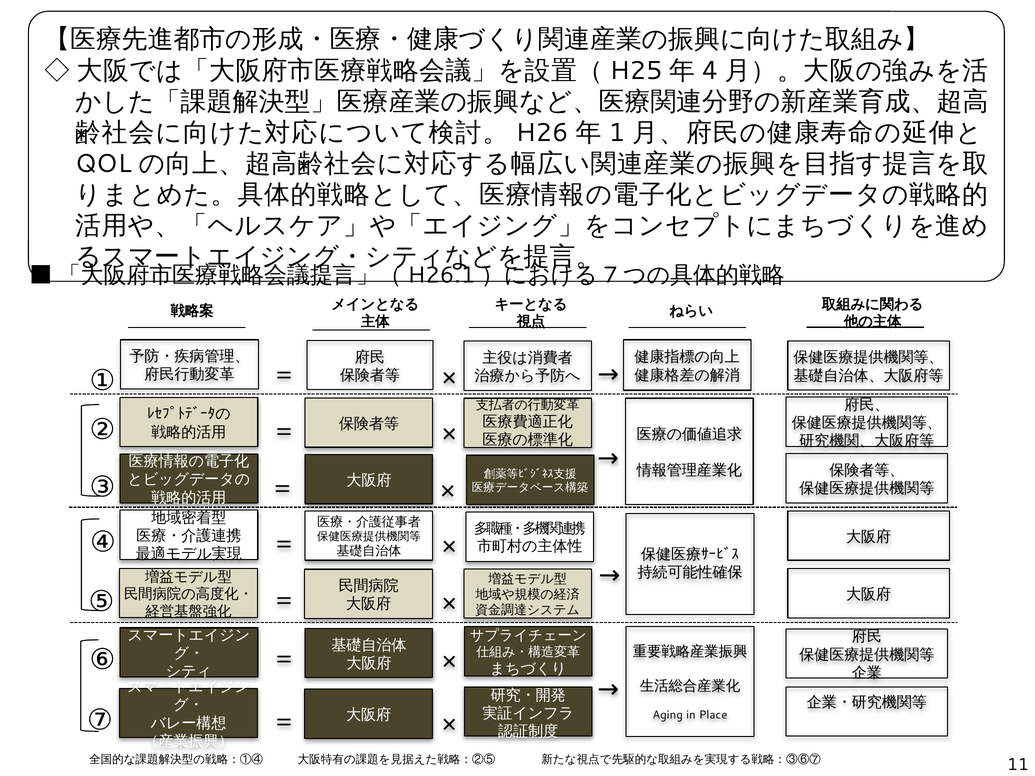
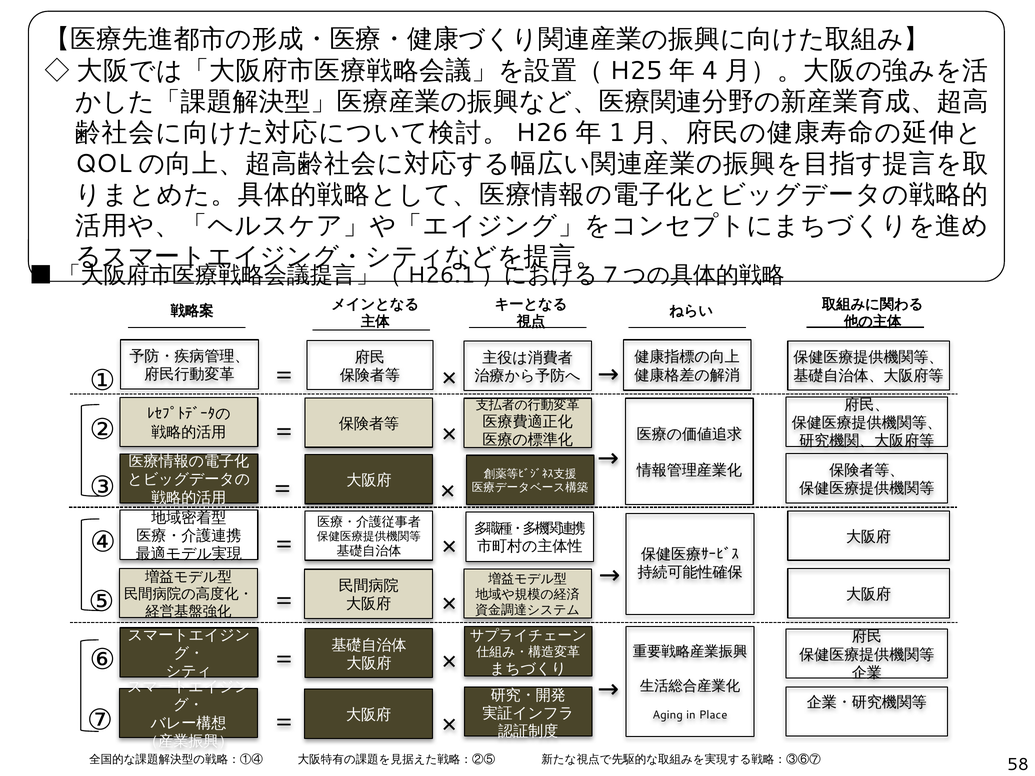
11: 11 -> 58 (1018, 765)
